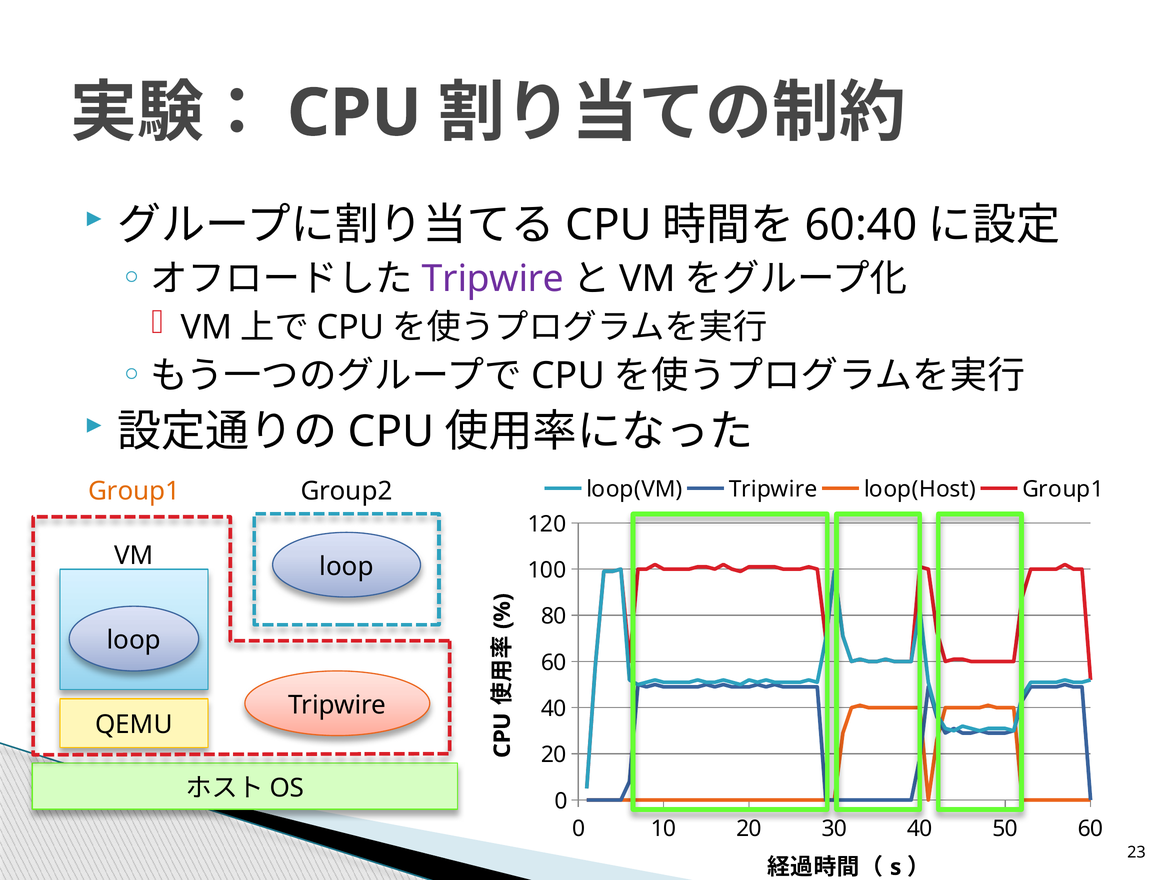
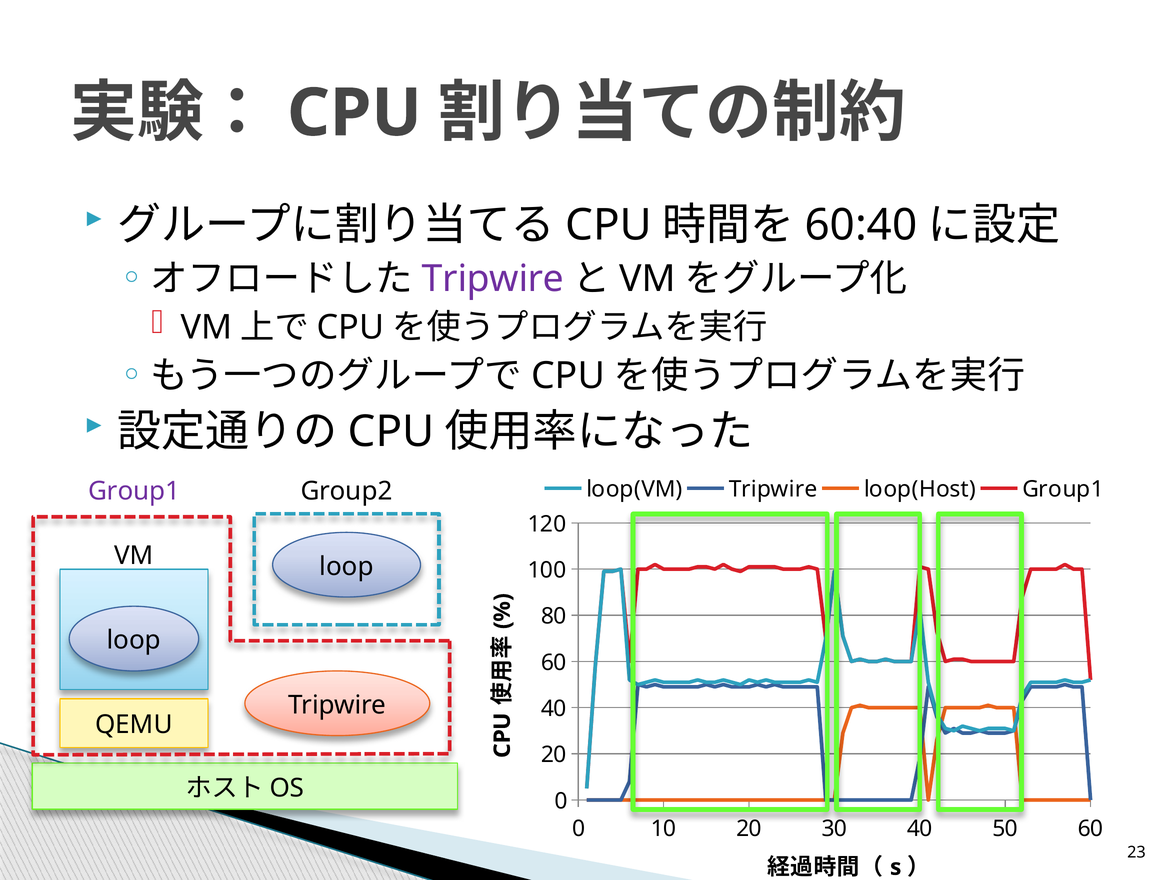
Group1 colour: orange -> purple (134, 491)
